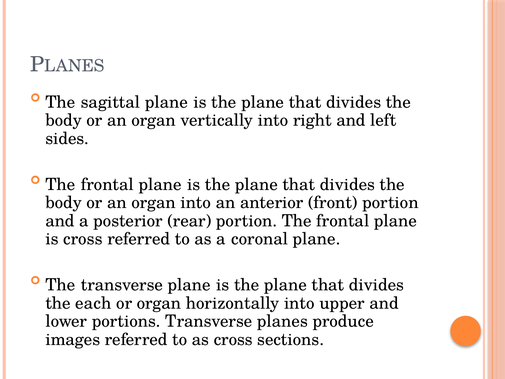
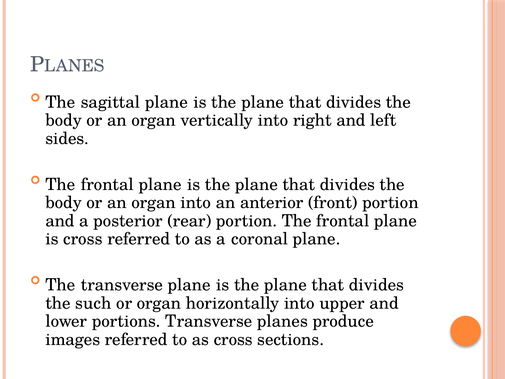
each: each -> such (93, 303)
